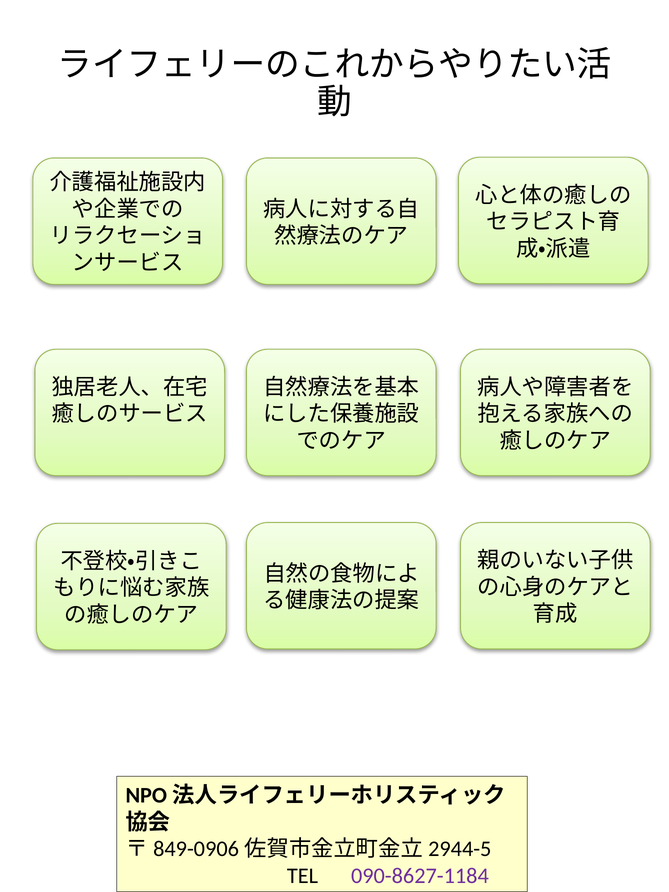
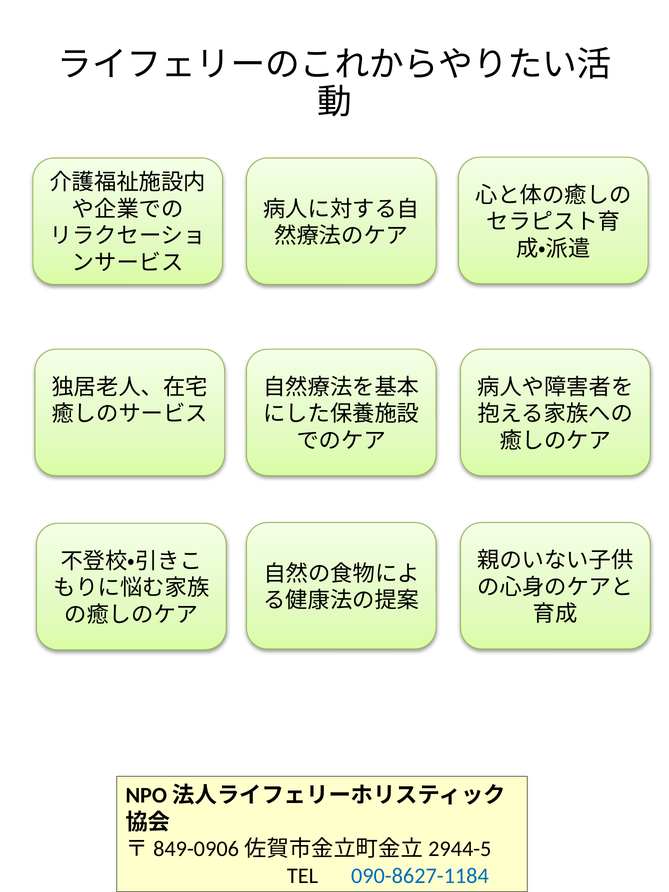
090-8627-1184 colour: purple -> blue (420, 876)
